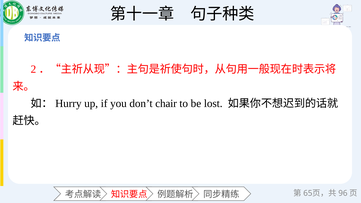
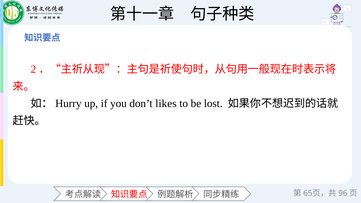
chair: chair -> likes (166, 104)
